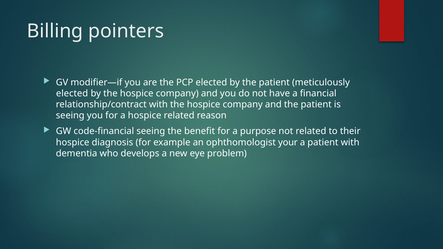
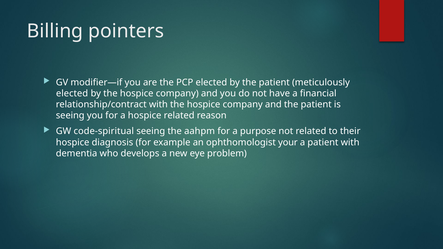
code-financial: code-financial -> code-spiritual (104, 131)
benefit: benefit -> aahpm (200, 131)
